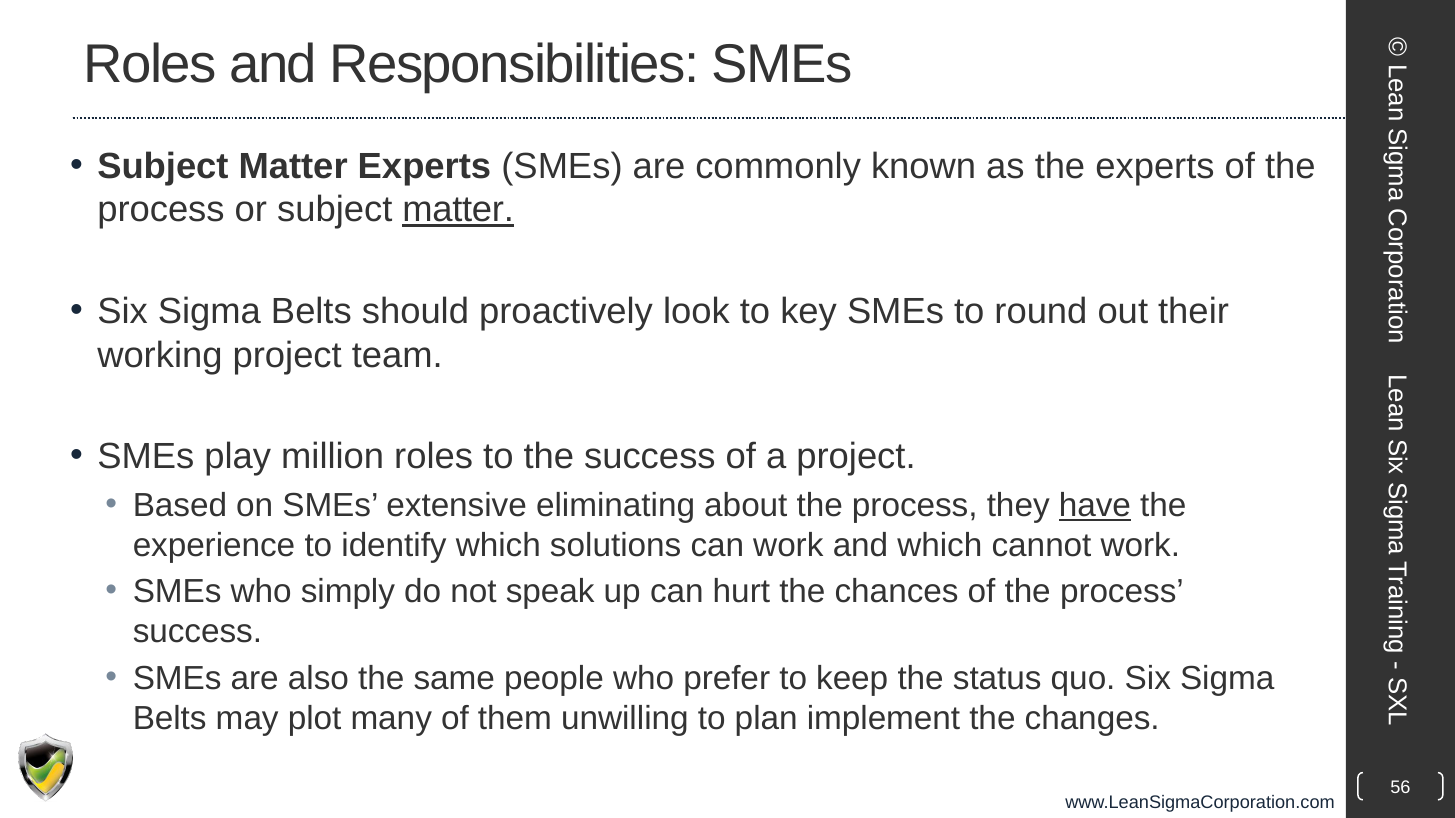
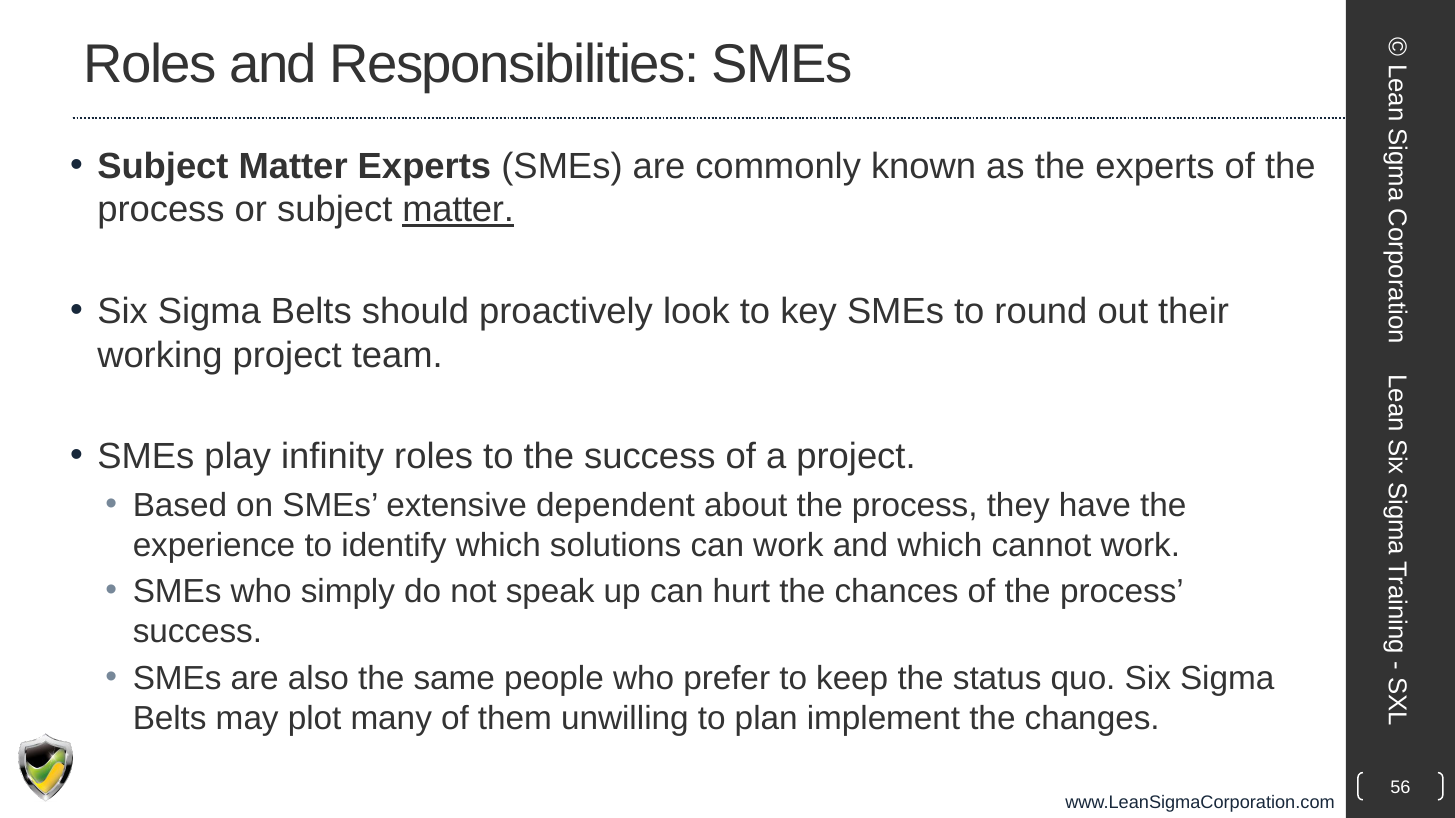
million: million -> infinity (333, 457)
eliminating: eliminating -> dependent (615, 505)
have underline: present -> none (1095, 505)
